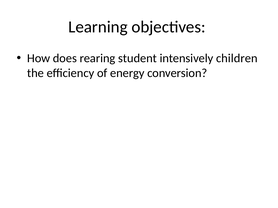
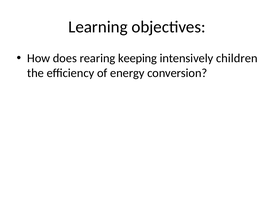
student: student -> keeping (138, 58)
